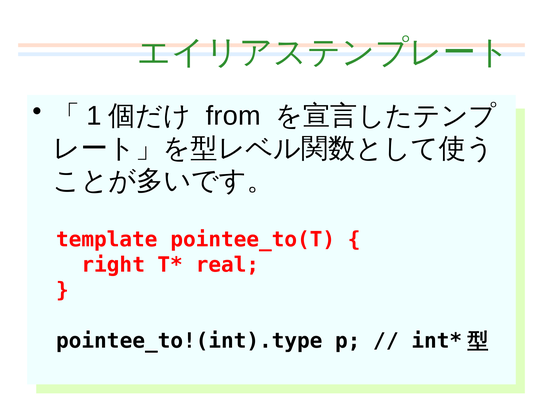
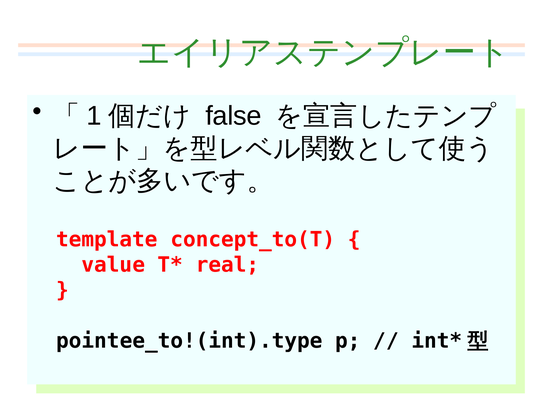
from: from -> false (233, 116)
pointee_to(T: pointee_to(T -> concept_to(T (253, 240)
right: right -> value (113, 265)
